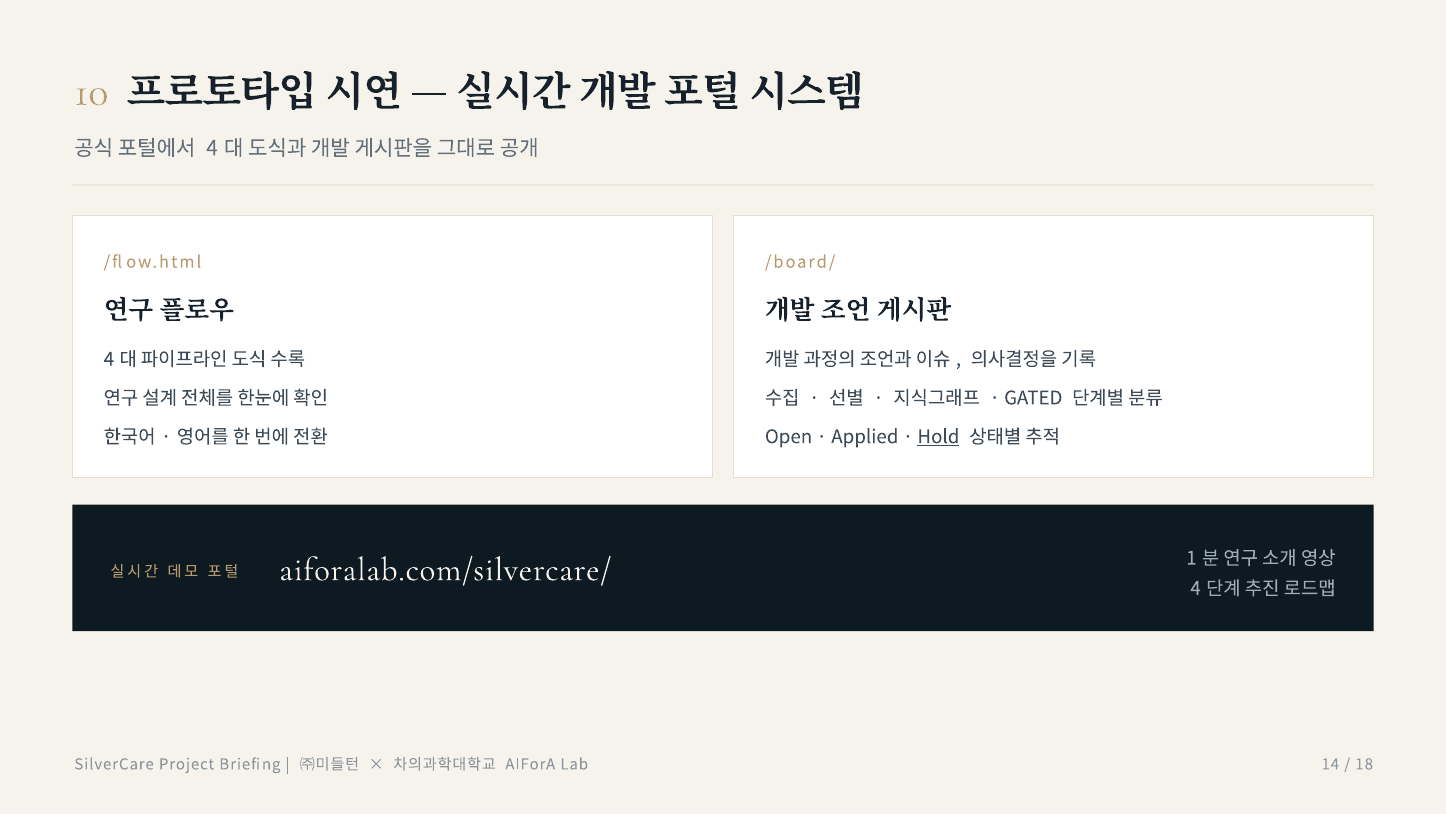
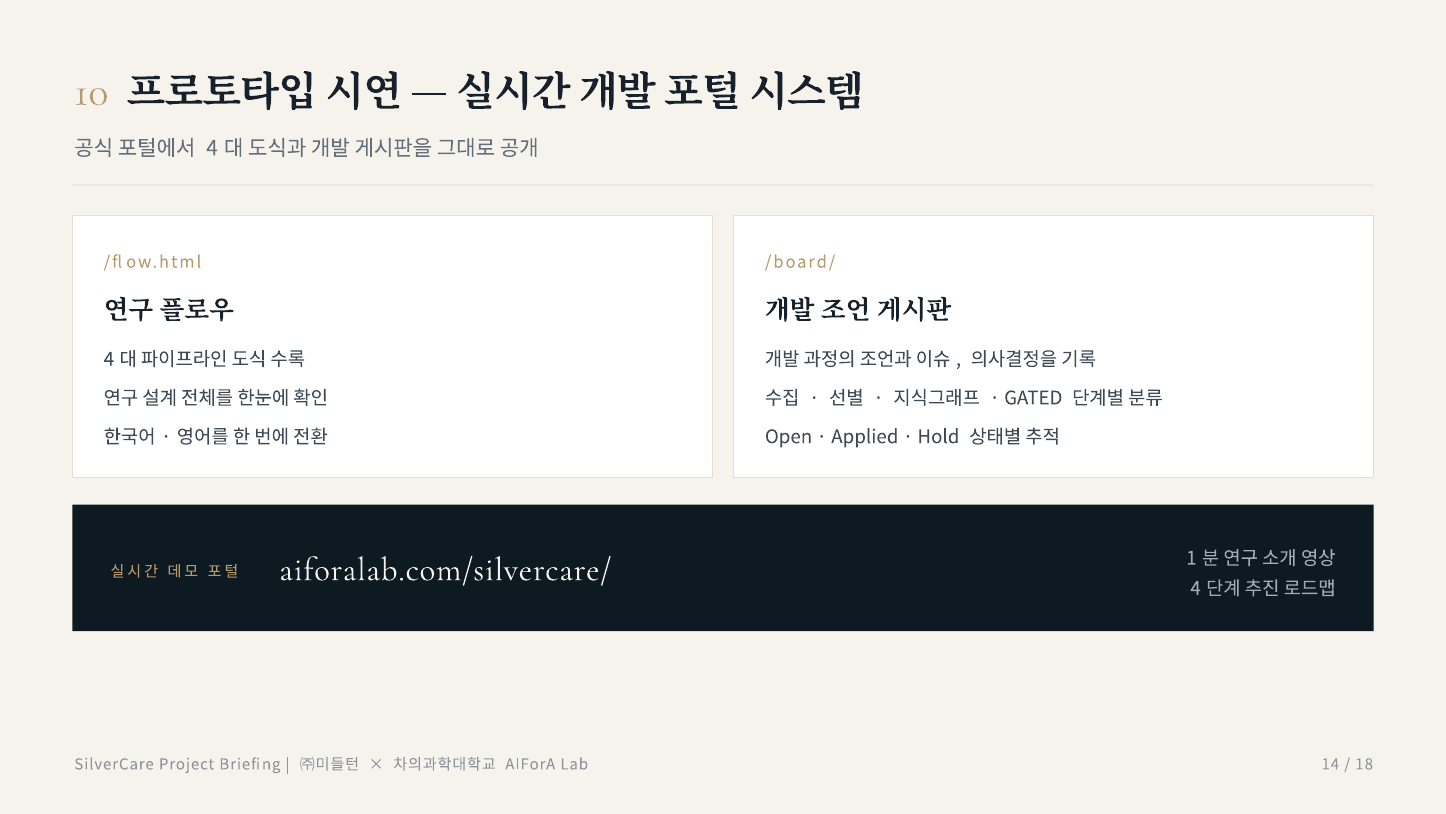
Hold underline: present -> none (938, 437)
